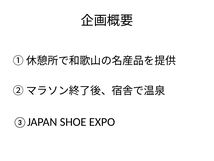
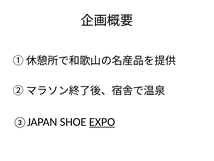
EXPO underline: none -> present (102, 122)
